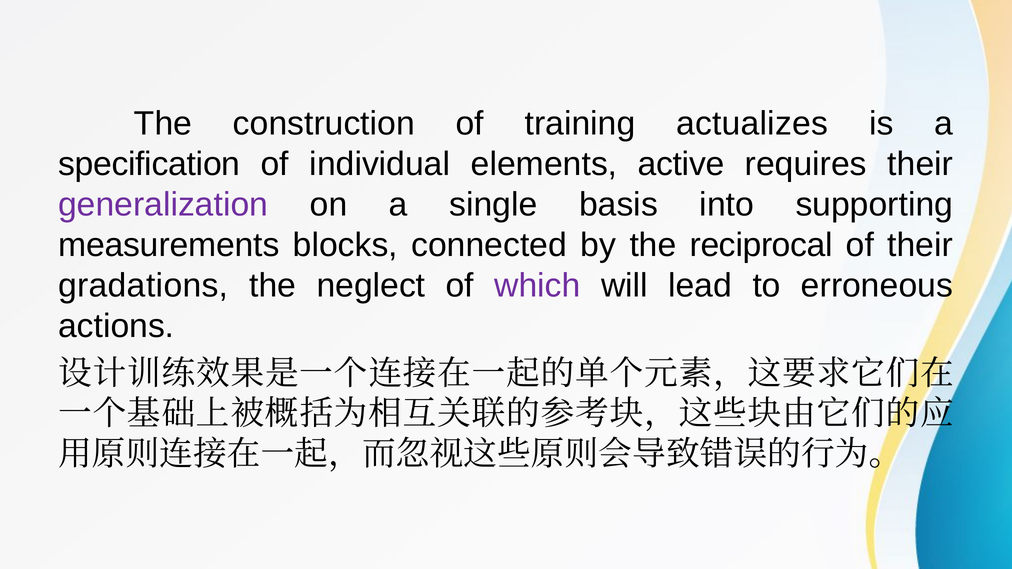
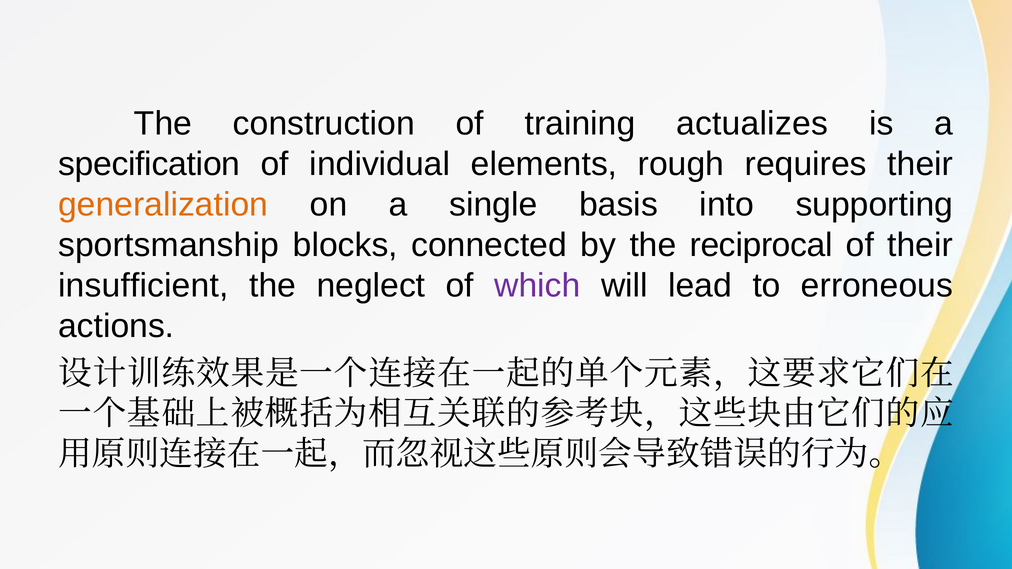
active: active -> rough (681, 164)
generalization colour: purple -> orange (163, 205)
measurements: measurements -> sportsmanship (169, 245)
gradations: gradations -> insufficient (143, 286)
